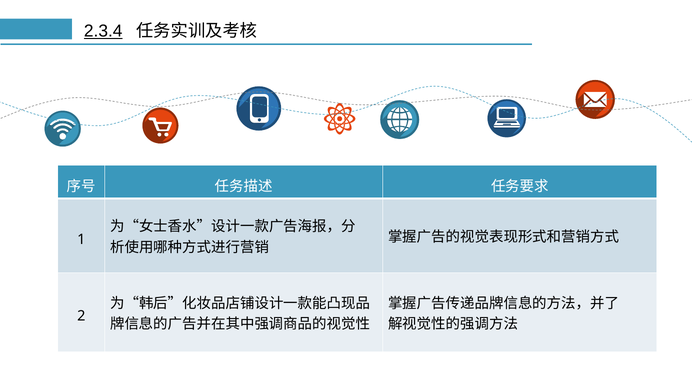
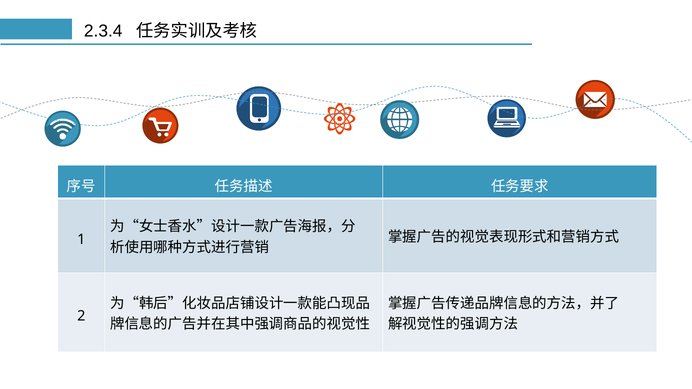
2.3.4 underline: present -> none (103, 31)
